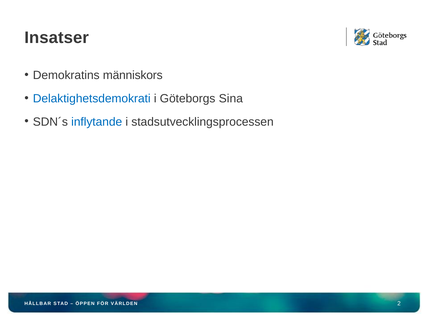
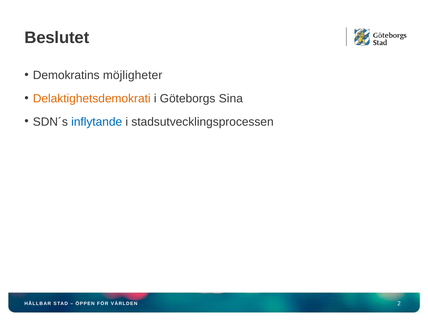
Insatser: Insatser -> Beslutet (57, 38)
människors: människors -> möjligheter (133, 75)
Delaktighetsdemokrati colour: blue -> orange (92, 99)
